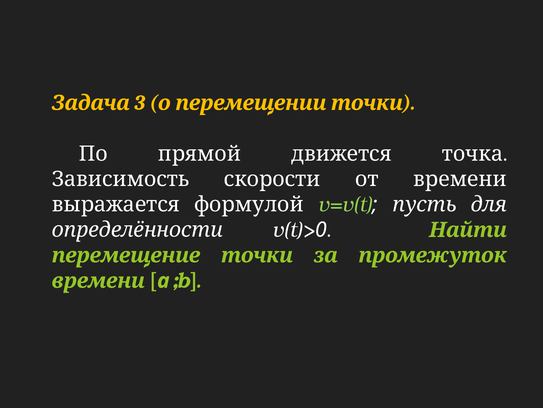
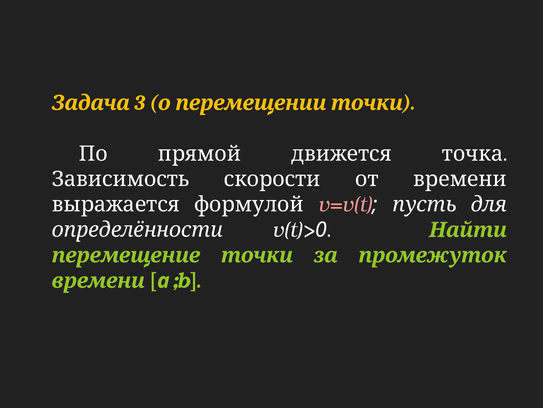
v=v(t colour: light green -> pink (345, 204)
